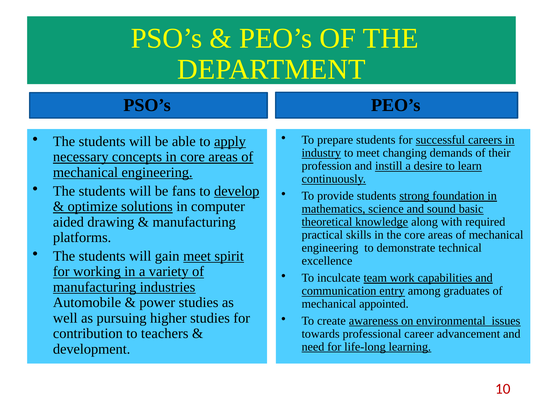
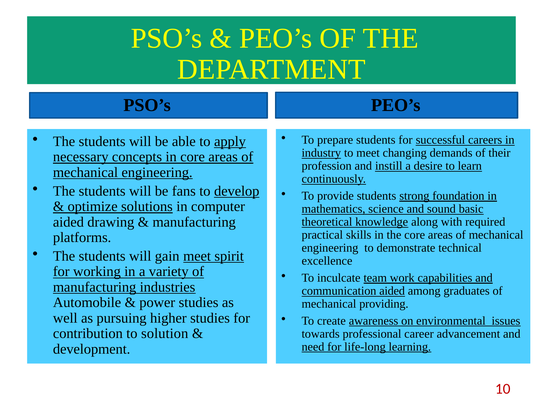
communication entry: entry -> aided (392, 291)
appointed: appointed -> providing (384, 304)
teachers: teachers -> solution (165, 334)
